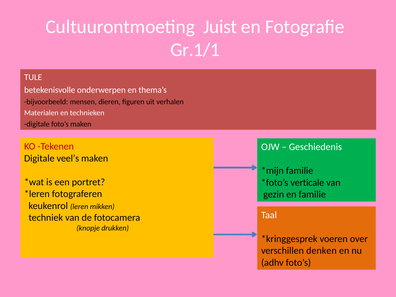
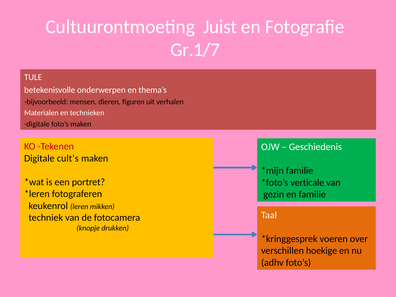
Gr.1/1: Gr.1/1 -> Gr.1/7 (195, 50)
veel’s: veel’s -> cult’s (68, 158)
denken: denken -> hoekige (322, 251)
